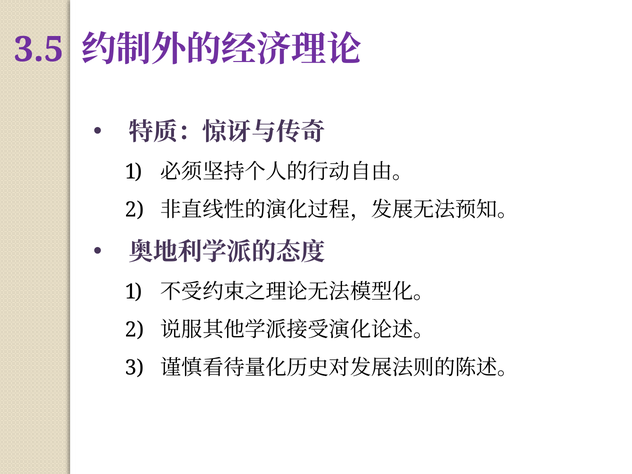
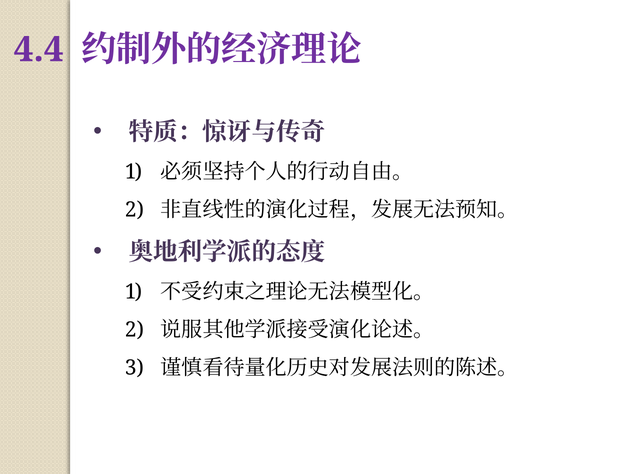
3.5: 3.5 -> 4.4 (39, 50)
